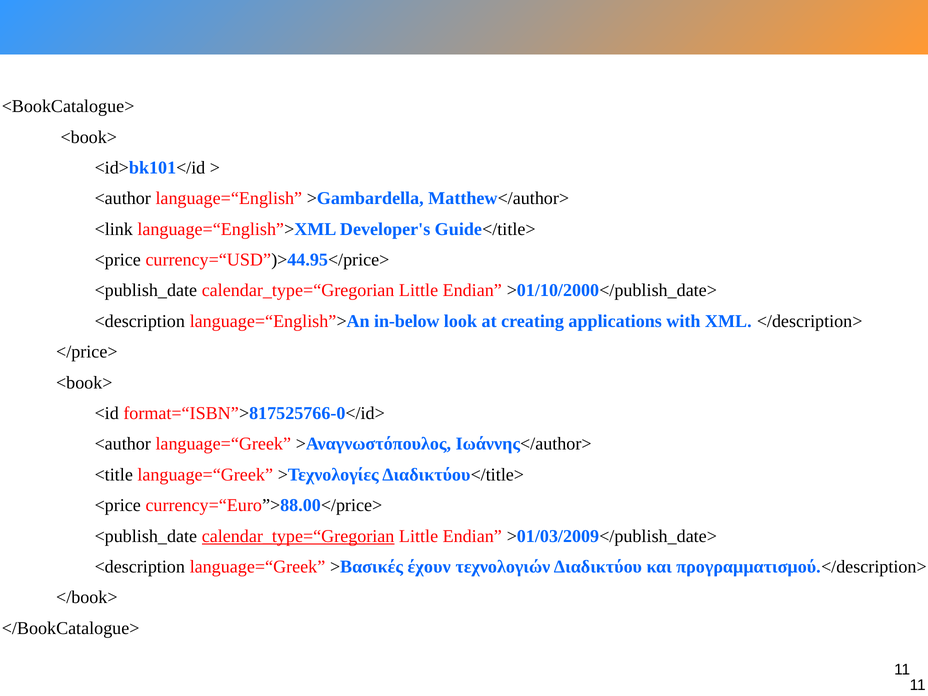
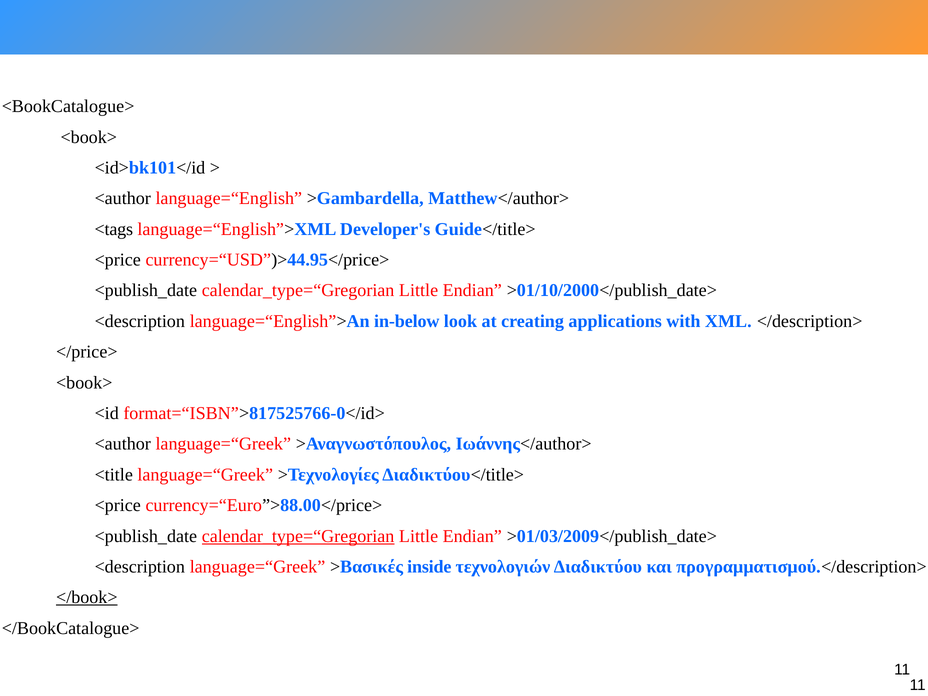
<link: <link -> <tags (114, 229)
έχουν: έχουν -> inside (429, 567)
</book> underline: none -> present (87, 597)
